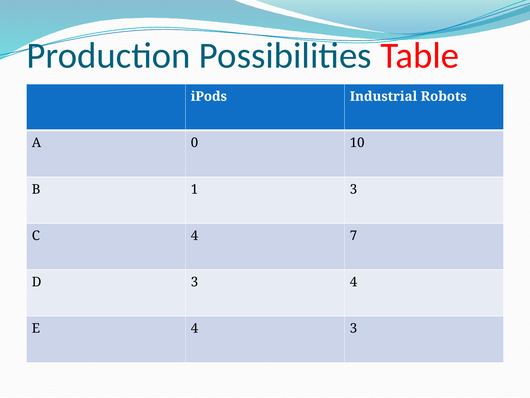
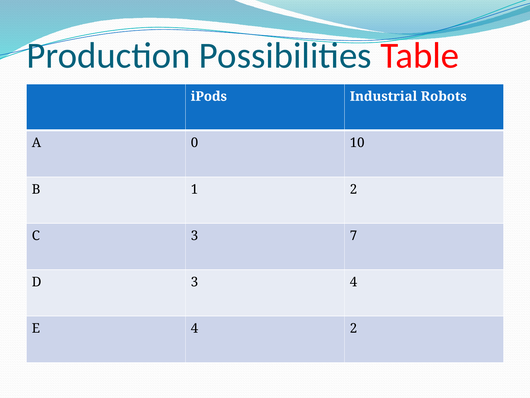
1 3: 3 -> 2 (354, 189)
C 4: 4 -> 3 (195, 235)
4 3: 3 -> 2 (354, 328)
